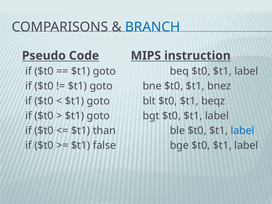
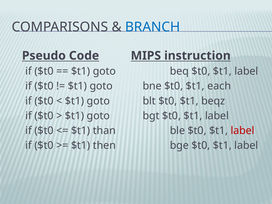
bnez: bnez -> each (219, 86)
label colour: blue -> red (243, 131)
false: false -> then (104, 145)
